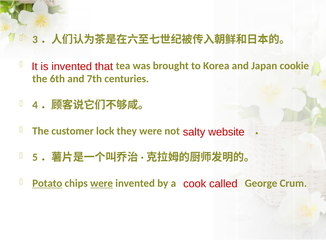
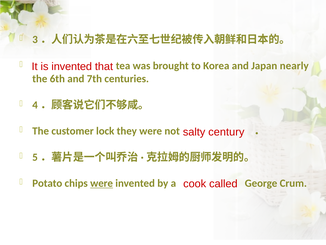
cookie: cookie -> nearly (294, 66)
website: website -> century (226, 132)
Potato underline: present -> none (47, 183)
